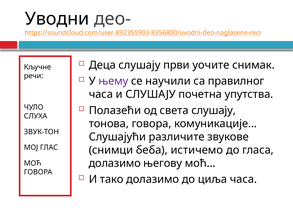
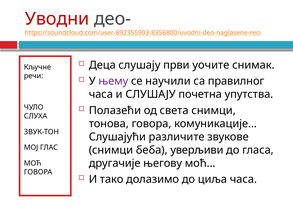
Уводни colour: black -> red (57, 19)
света слушају: слушају -> снимци (214, 110)
истичемо: истичемо -> уверљиви (197, 150)
долазимо: долазимо -> другачије (115, 163)
